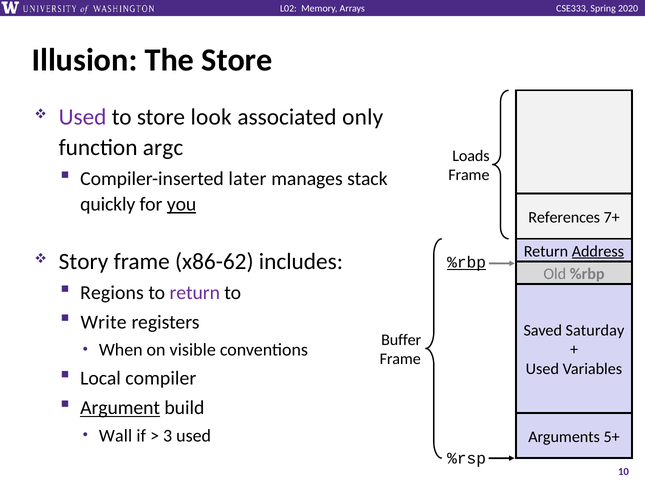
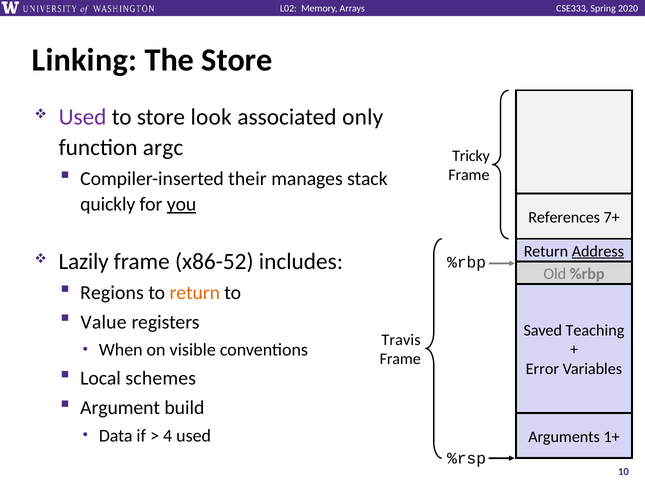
Illusion: Illusion -> Linking (84, 60)
Loads: Loads -> Tricky (471, 156)
later: later -> their (247, 179)
Story: Story -> Lazily (84, 261)
x86-62: x86-62 -> x86-52 (214, 261)
%rbp underline: present -> none (467, 262)
return colour: purple -> orange (195, 293)
Write: Write -> Value (104, 322)
Saturday: Saturday -> Teaching (595, 330)
Buffer: Buffer -> Travis (401, 340)
Used: Used -> Error (542, 369)
compiler: compiler -> schemes (161, 378)
Argument underline: present -> none (120, 408)
Wall: Wall -> Data (116, 435)
3: 3 -> 4 (168, 435)
5+: 5+ -> 1+ (612, 436)
